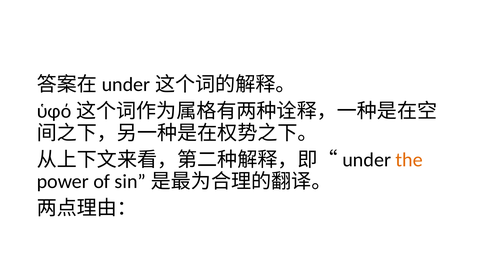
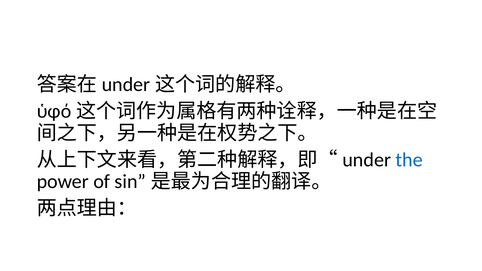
the colour: orange -> blue (409, 160)
